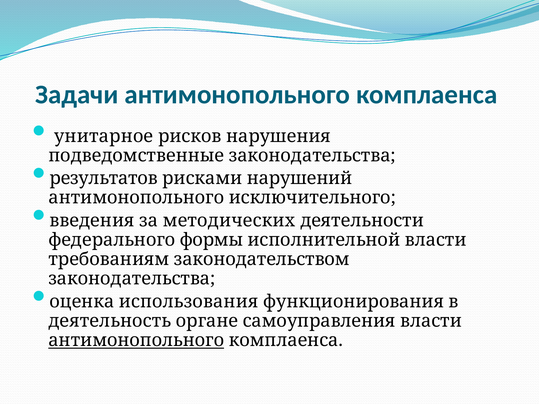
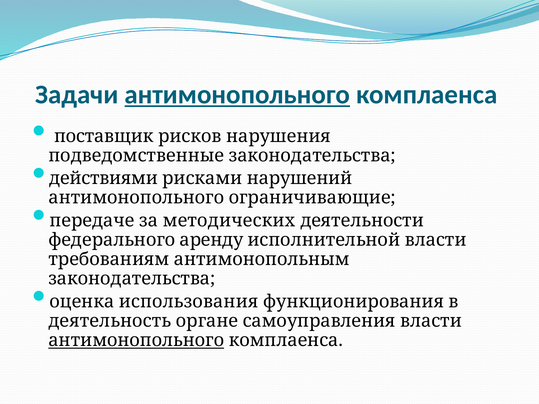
антимонопольного underline: none -> present (237, 95)
унитарное: унитарное -> поставщик (104, 136)
результатов: результатов -> действиями (104, 178)
исключительного: исключительного -> ограничивающие (312, 198)
введения: введения -> передаче (92, 221)
формы: формы -> аренду (212, 240)
законодательством: законодательством -> антимонопольным (262, 260)
